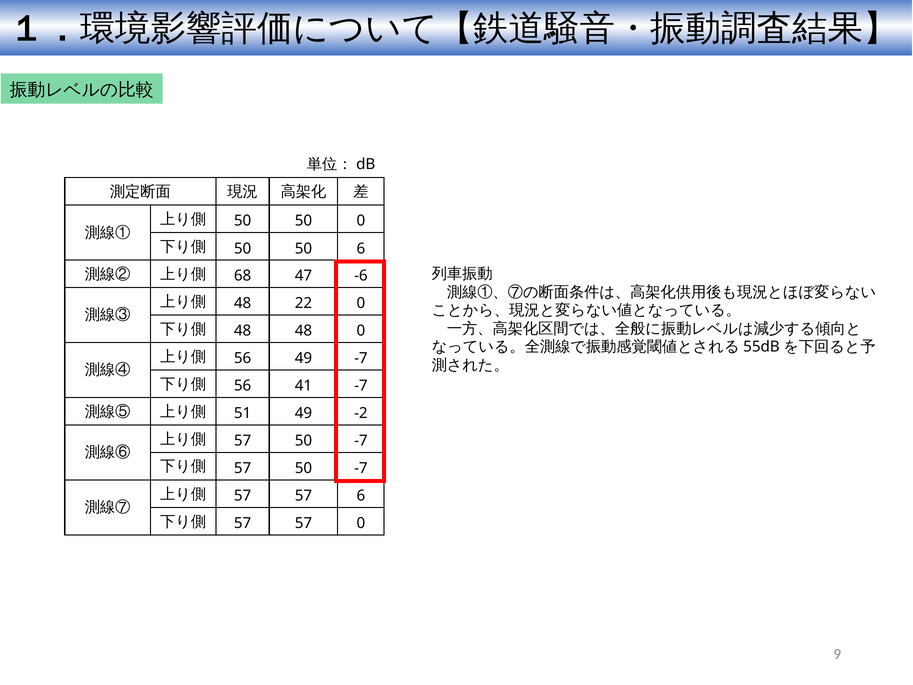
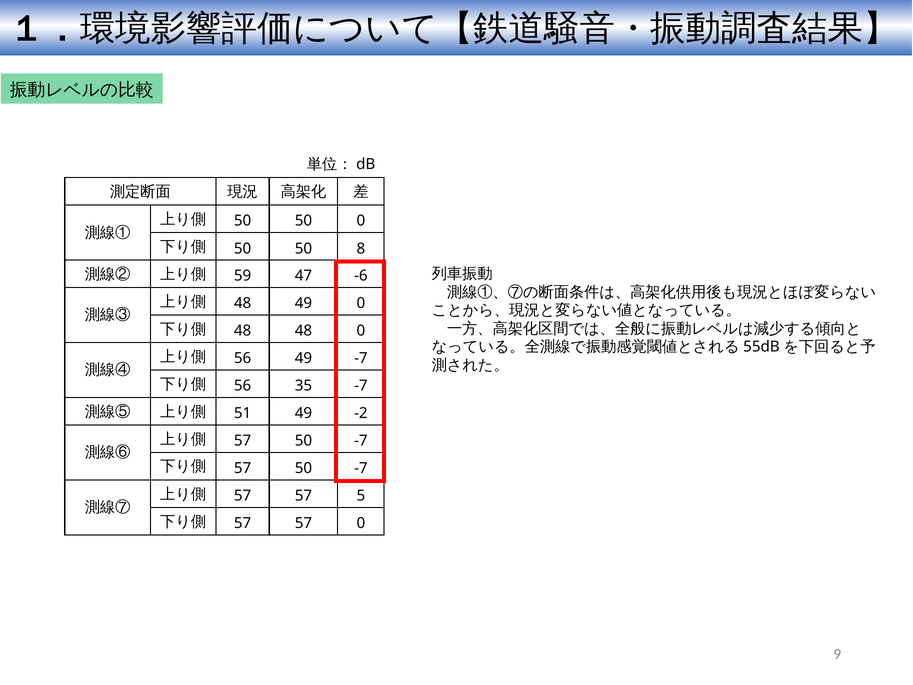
50 6: 6 -> 8 (361, 248)
68: 68 -> 59 (243, 276)
48 22: 22 -> 49 (303, 303)
41: 41 -> 35 (303, 386)
57 6: 6 -> 5 (361, 496)
